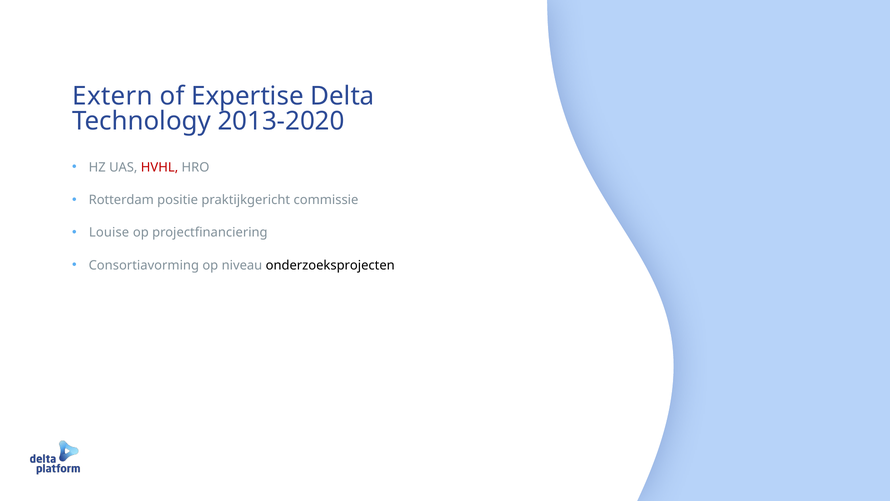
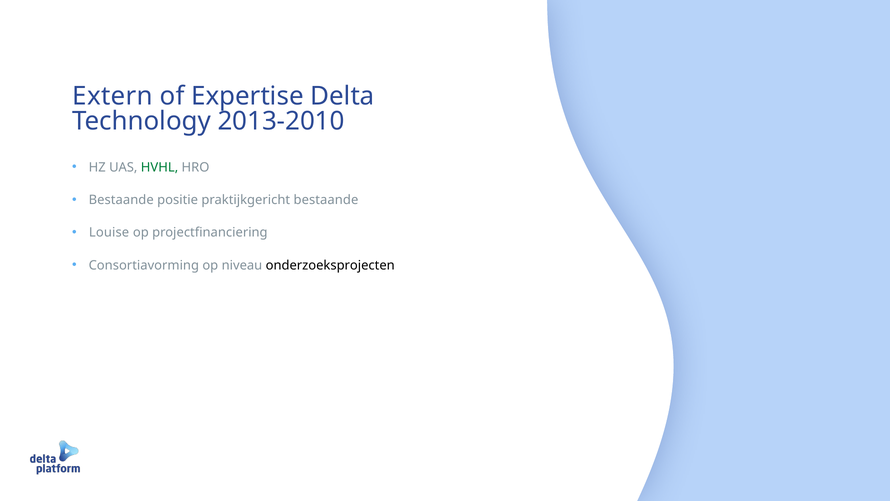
2013-2020: 2013-2020 -> 2013-2010 (281, 121)
HVHL colour: red -> green (160, 167)
Rotterdam: Rotterdam -> Bestaande (121, 200)
praktijkgericht commissie: commissie -> bestaande (326, 200)
